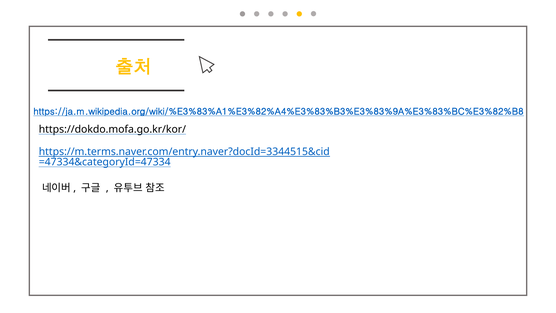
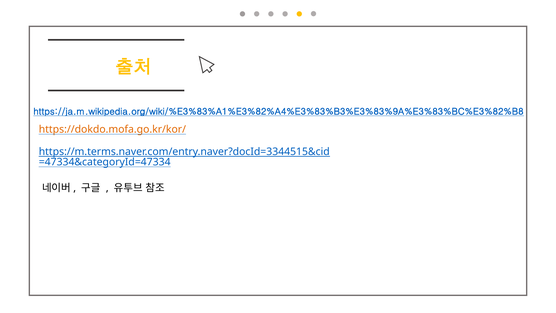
https://dokdo.mofa.go.kr/kor/ colour: black -> orange (112, 129)
